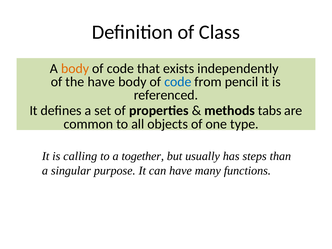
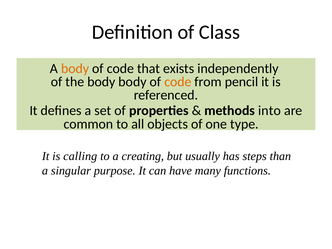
the have: have -> body (101, 82)
code colour: blue -> orange (178, 82)
tabs: tabs -> into (270, 111)
together: together -> creating (143, 156)
